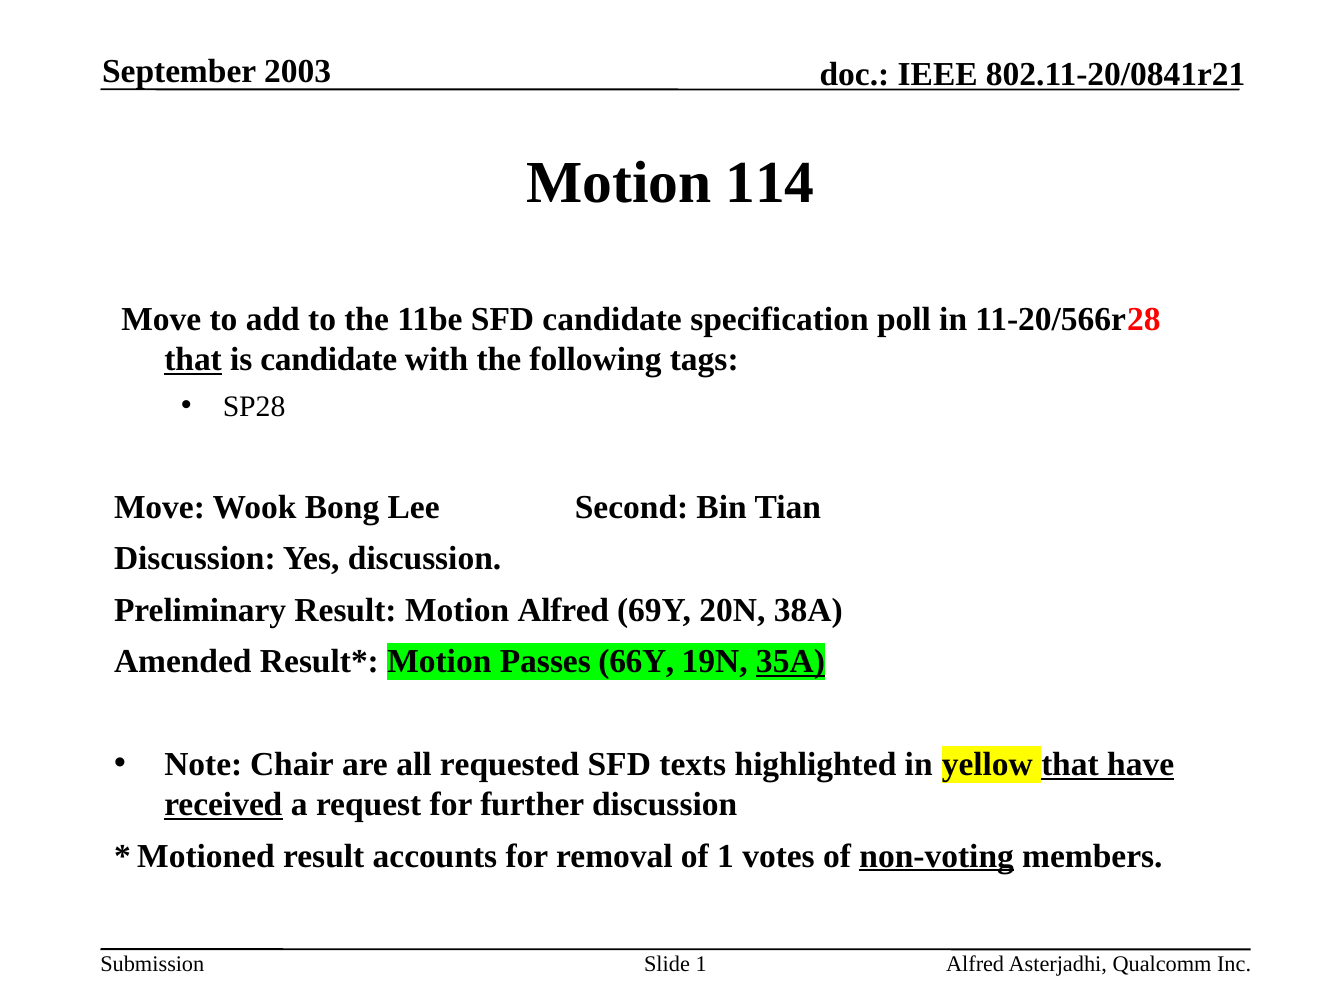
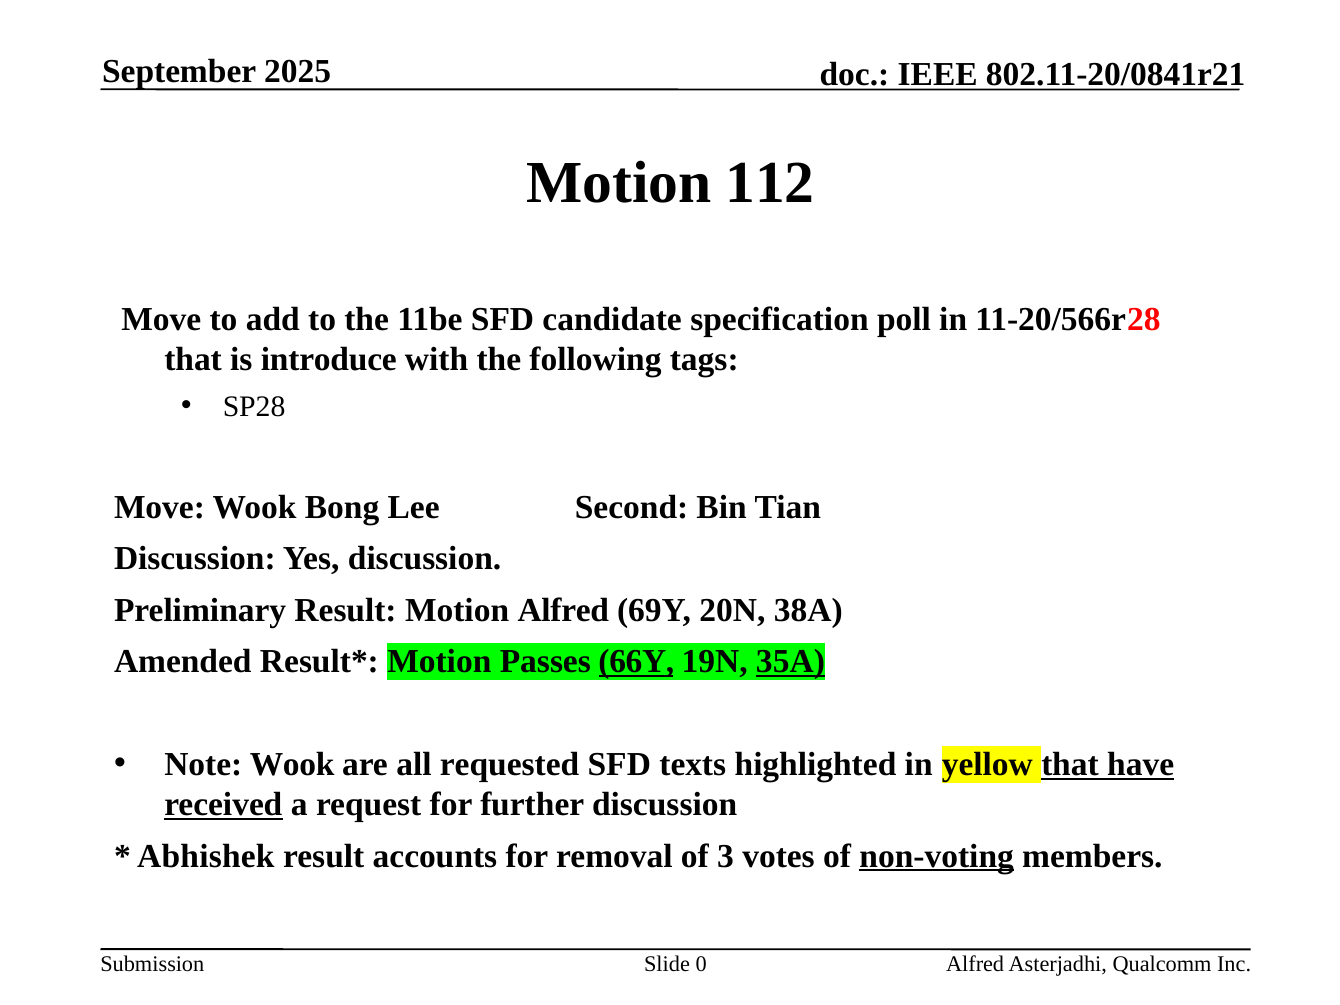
2003: 2003 -> 2025 (298, 71)
114: 114 -> 112 (770, 183)
that underline: present -> none (193, 360)
is candidate: candidate -> introduce (329, 360)
66Y underline: none -> present (636, 662)
Note Chair: Chair -> Wook (292, 764)
Motioned: Motioned -> Abhishek (206, 856)
of 1: 1 -> 3 (726, 856)
Slide 1: 1 -> 0 (701, 964)
